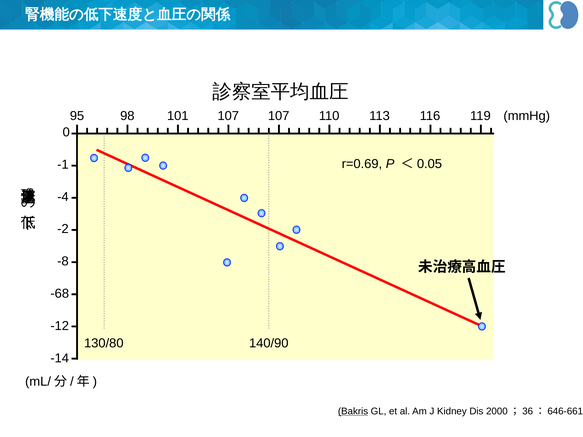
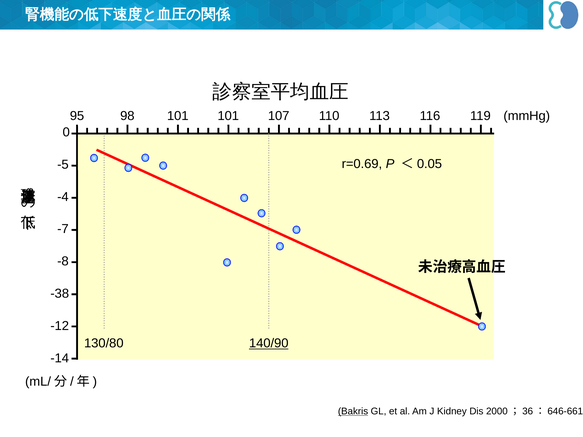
101 107: 107 -> 101 (228, 116)
-1: -1 -> -5 (63, 165)
-2: -2 -> -7 (63, 229)
-68: -68 -> -38 (60, 294)
140/90 underline: none -> present (269, 344)
